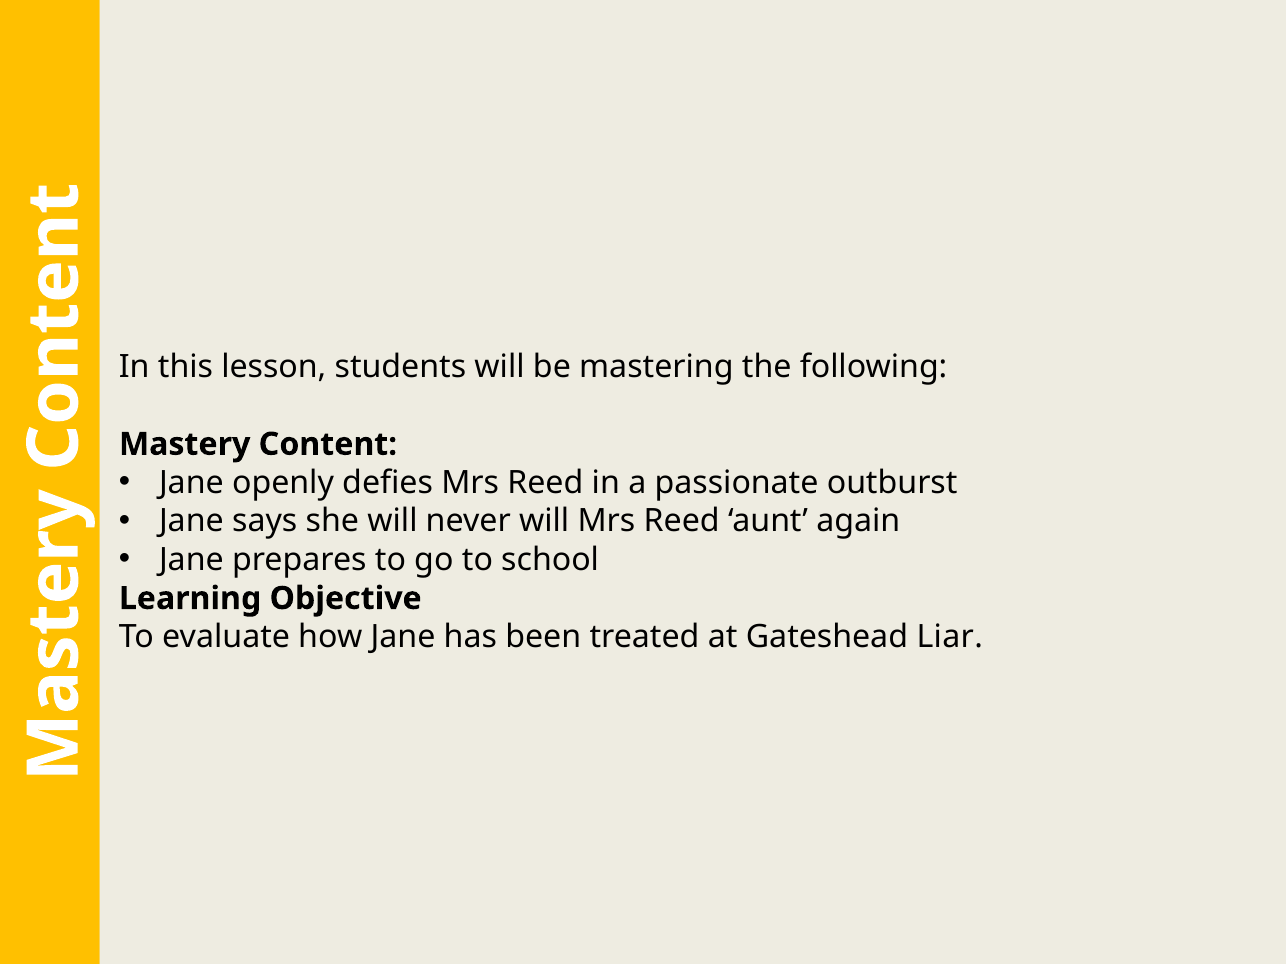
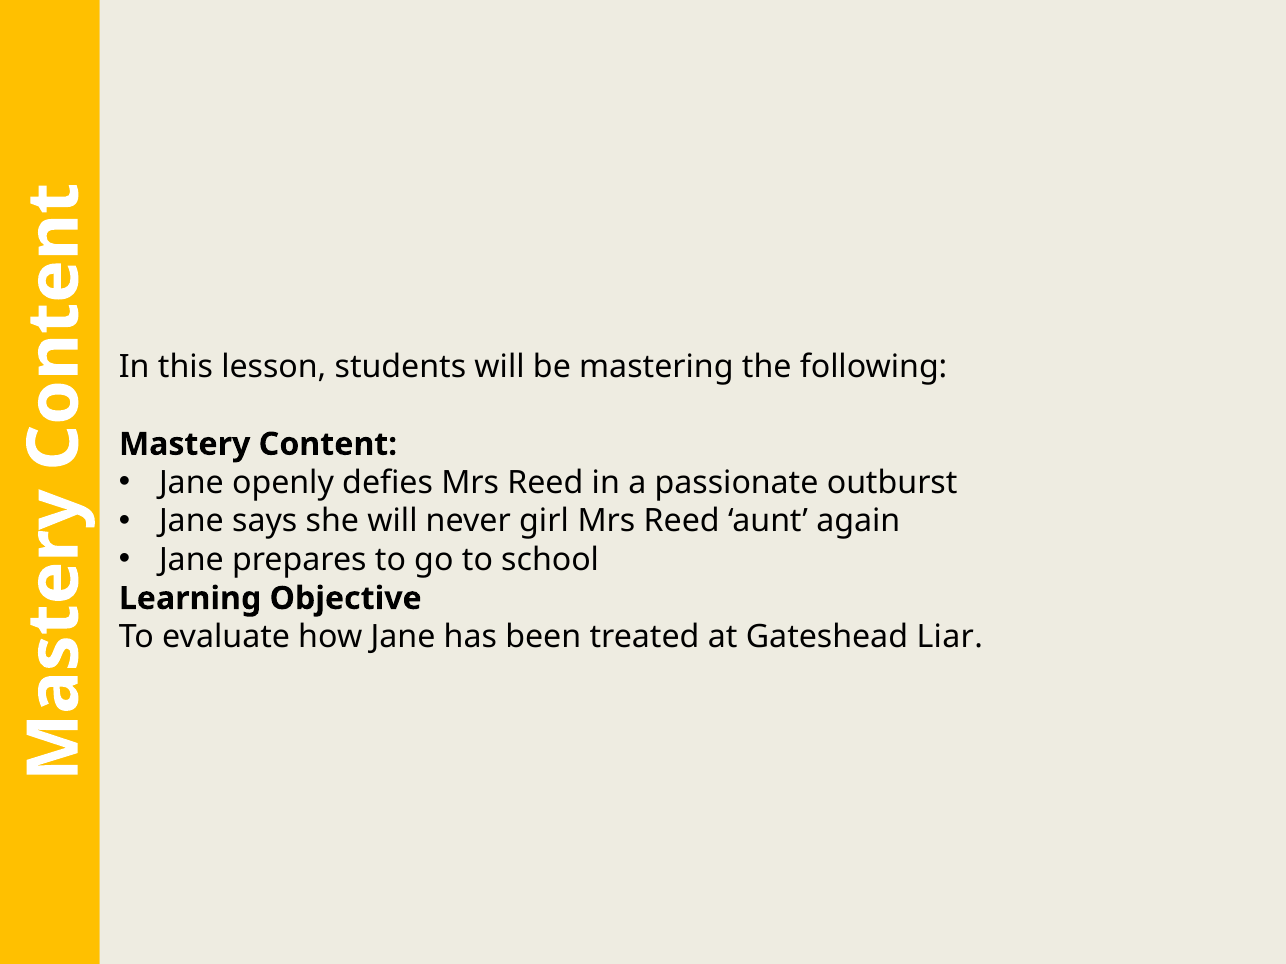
never will: will -> girl (544, 522)
